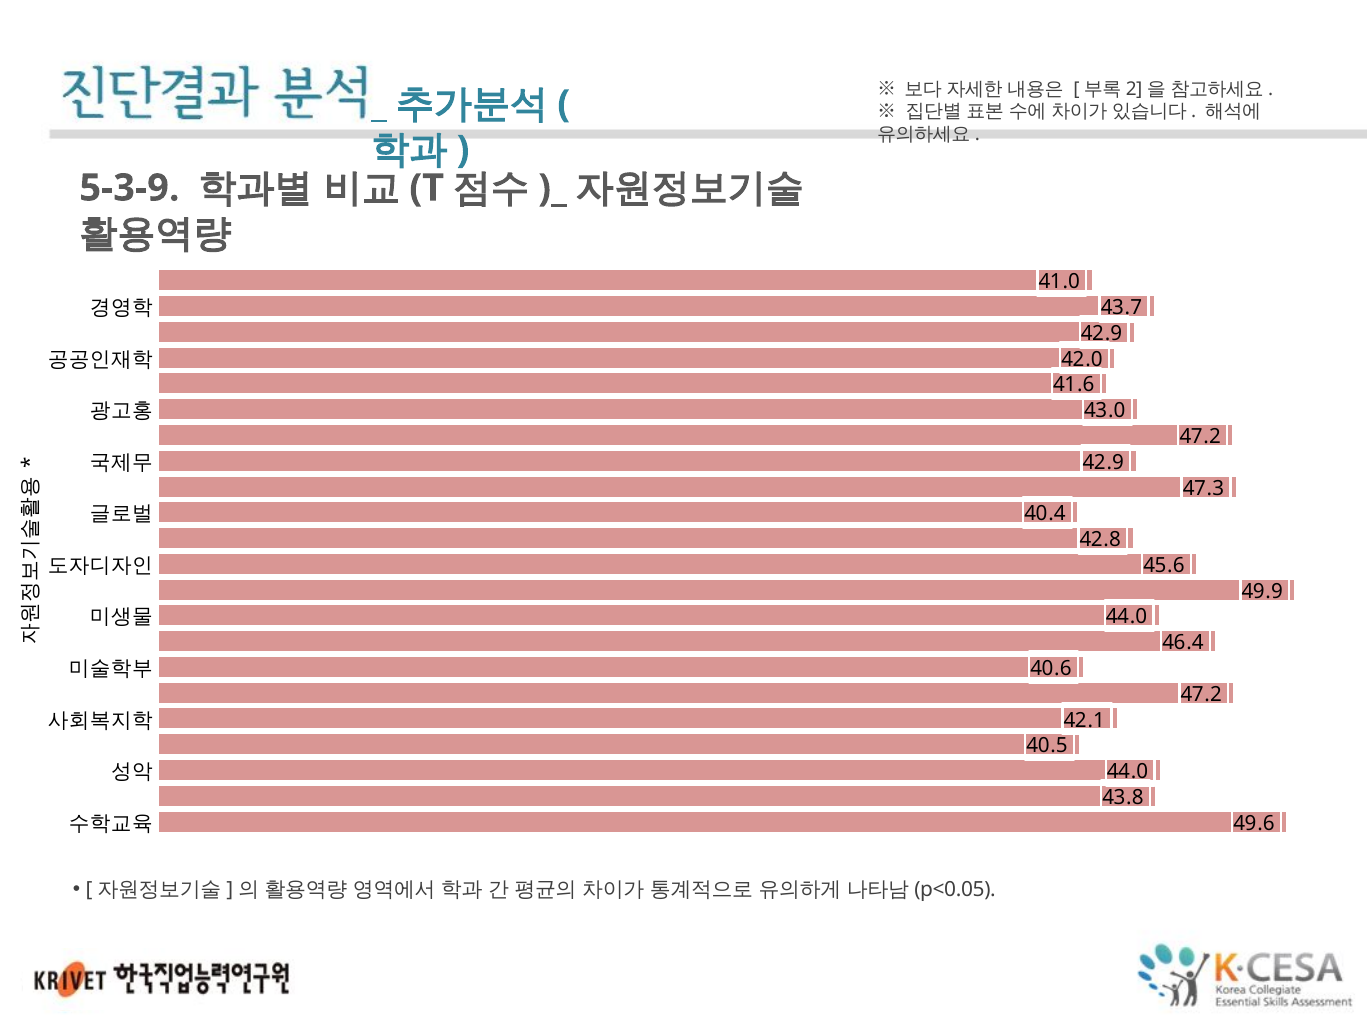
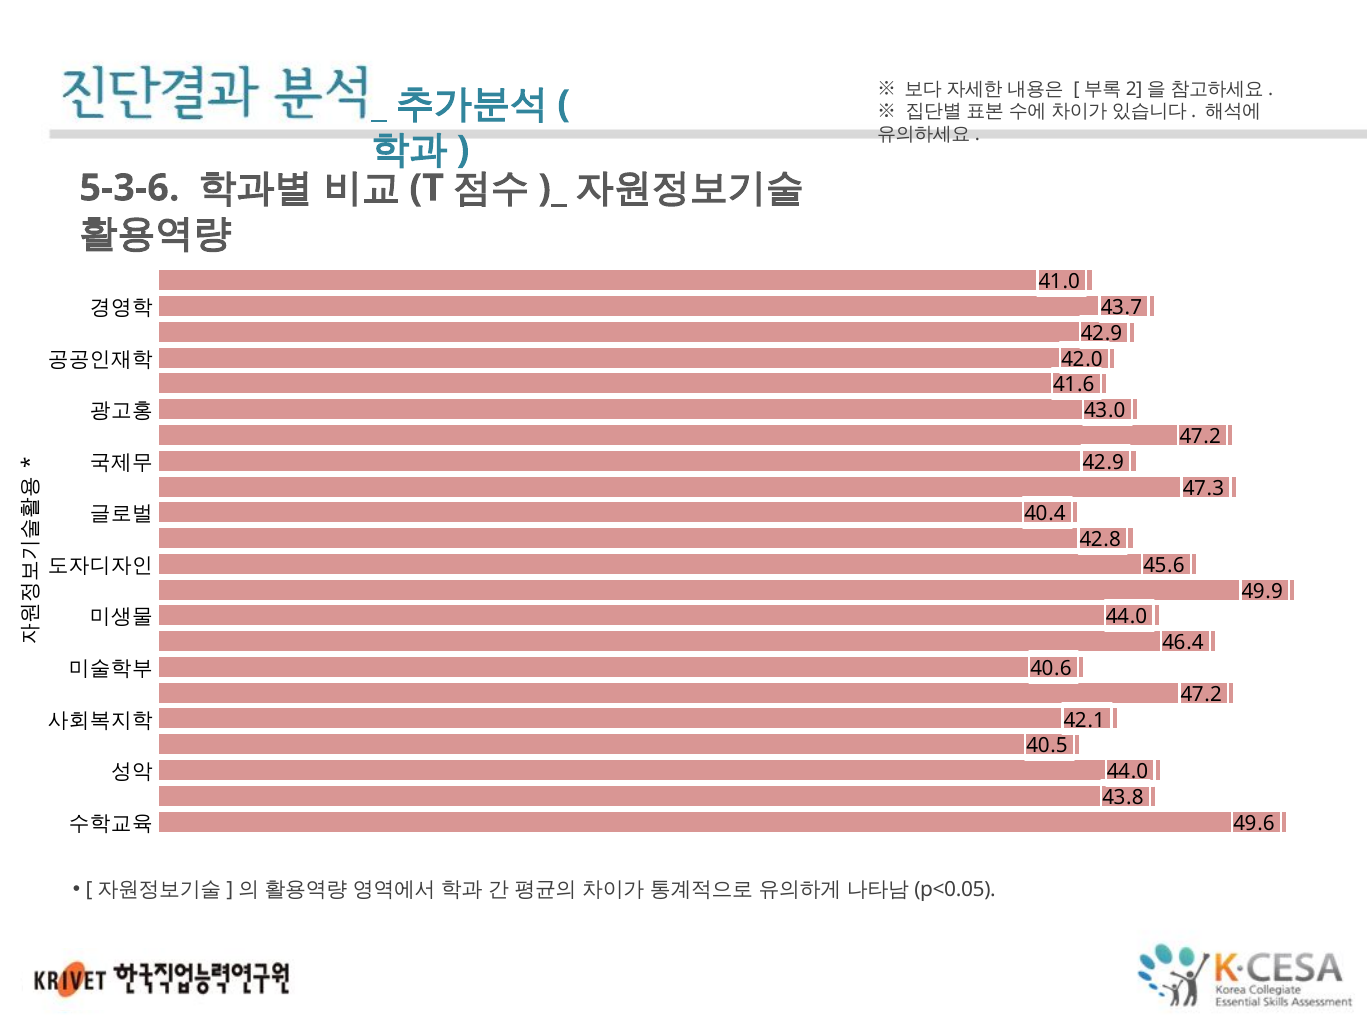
5-3-9: 5-3-9 -> 5-3-6 (129, 188)
